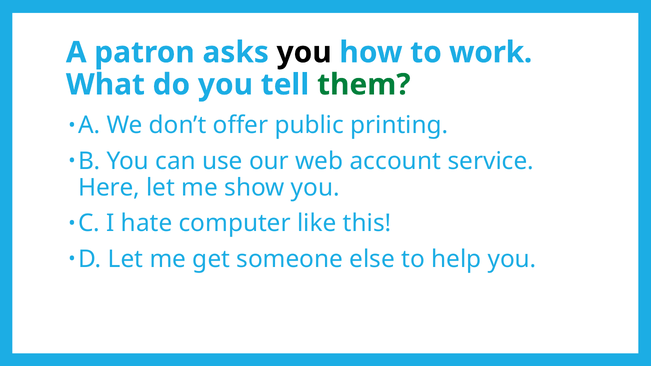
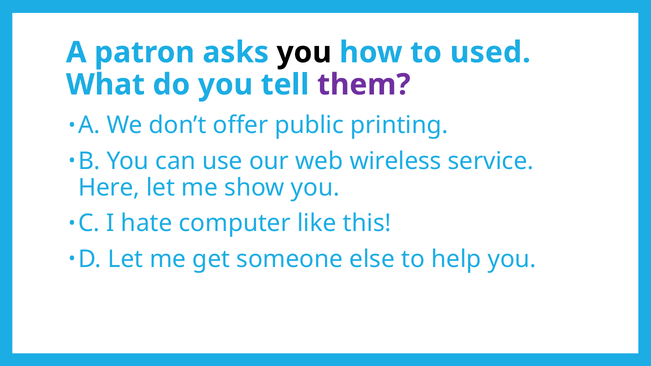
work: work -> used (490, 52)
them colour: green -> purple (364, 85)
account: account -> wireless (396, 161)
